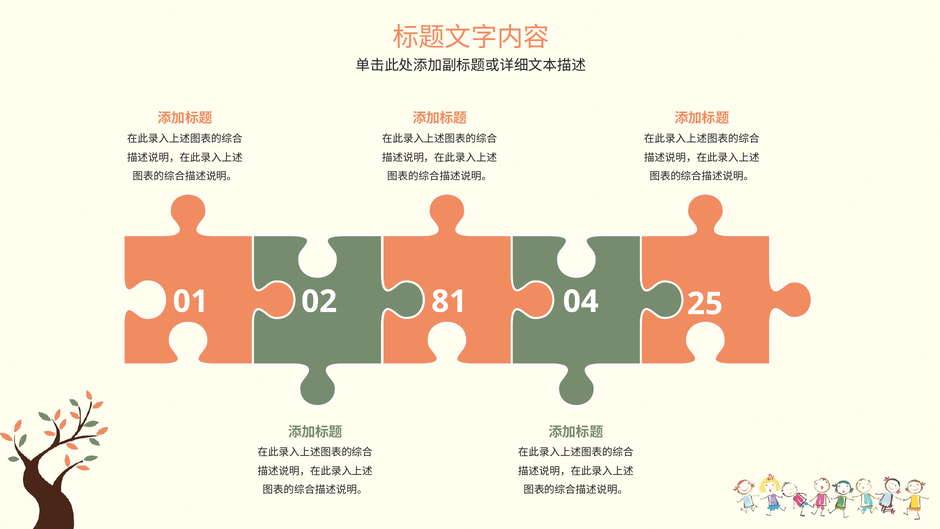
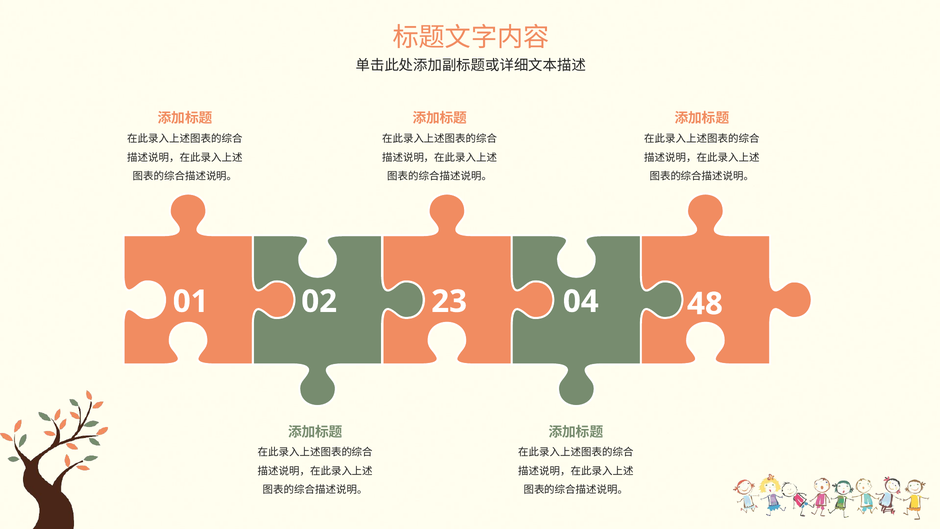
81: 81 -> 23 (449, 301)
25: 25 -> 48 (705, 304)
